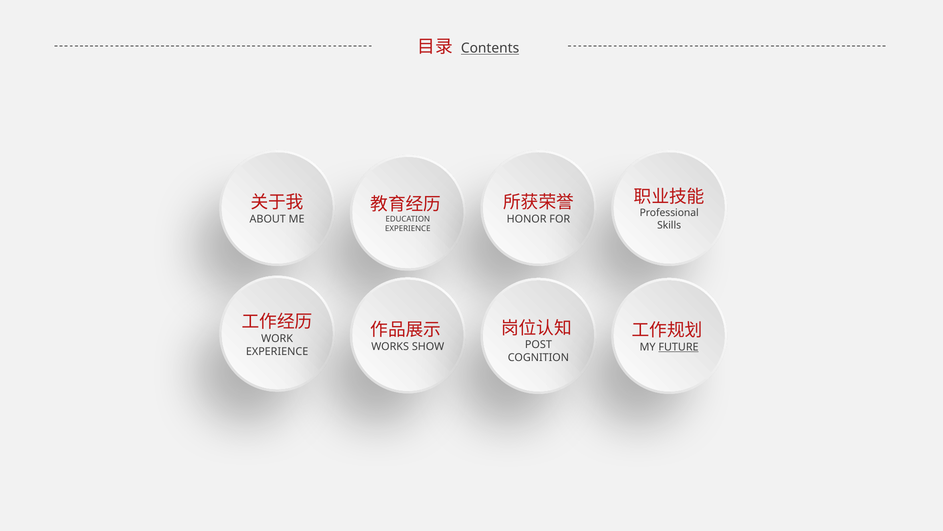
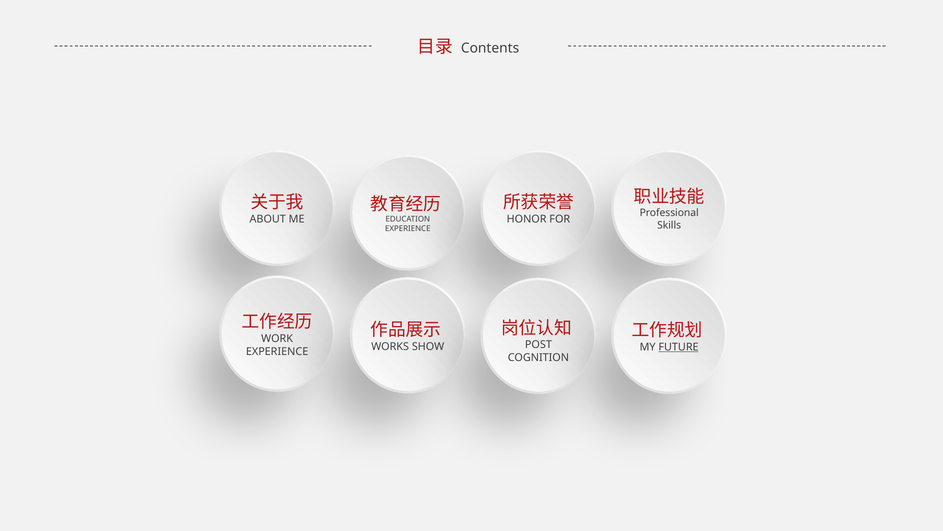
Contents underline: present -> none (490, 48)
